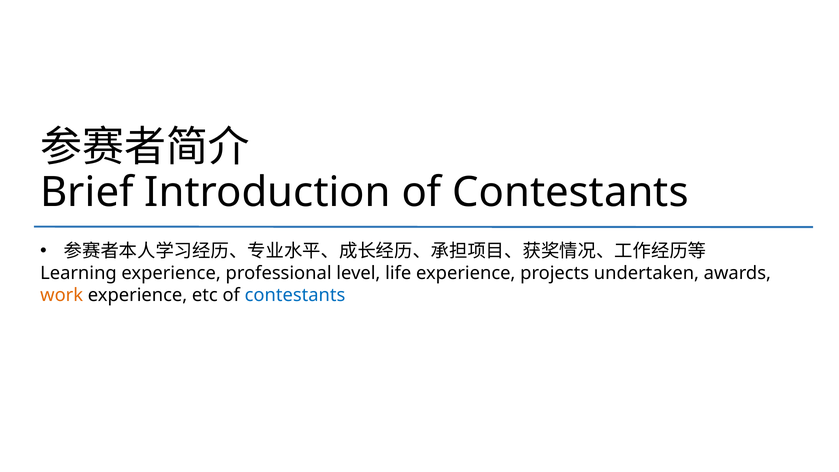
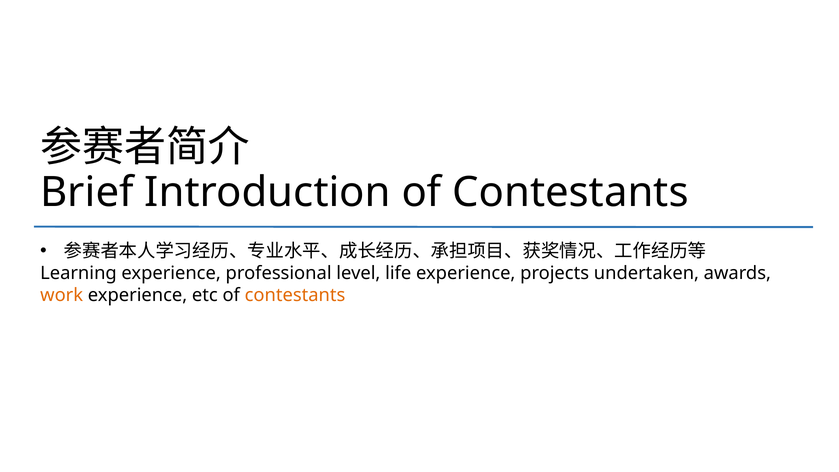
contestants colour: blue -> orange (295, 295)
